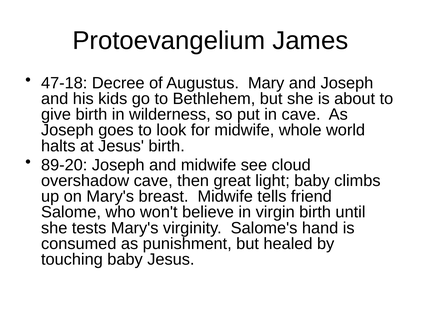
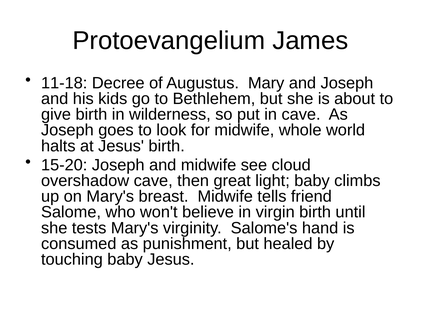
47-18: 47-18 -> 11-18 (64, 83)
89-20: 89-20 -> 15-20 (64, 165)
